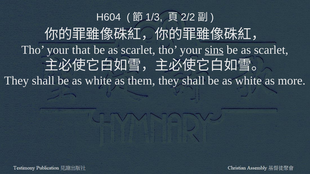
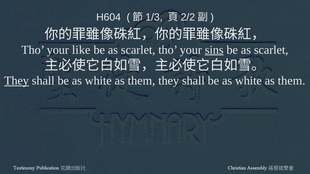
that: that -> like (81, 50)
They underline: none -> present (17, 81)
more: more -> them (292, 81)
